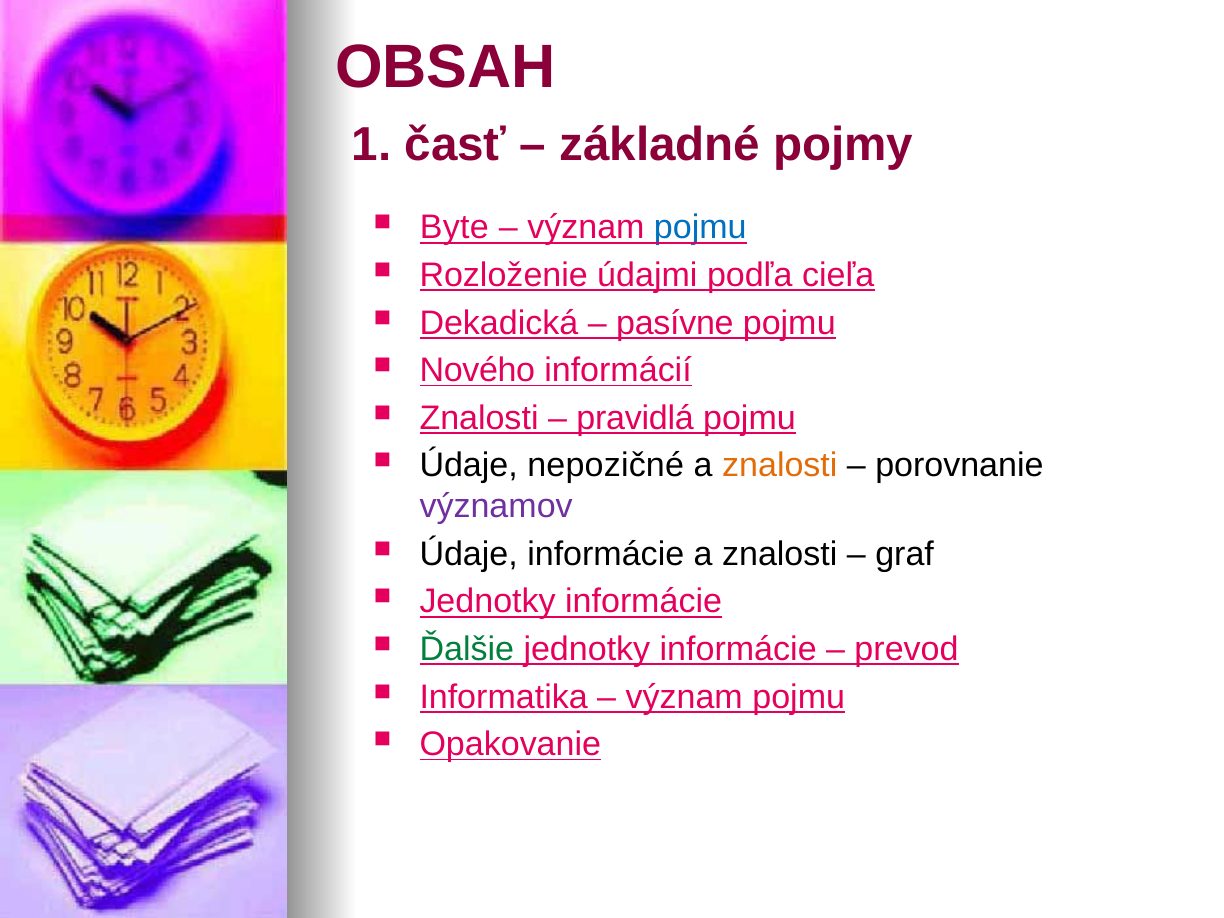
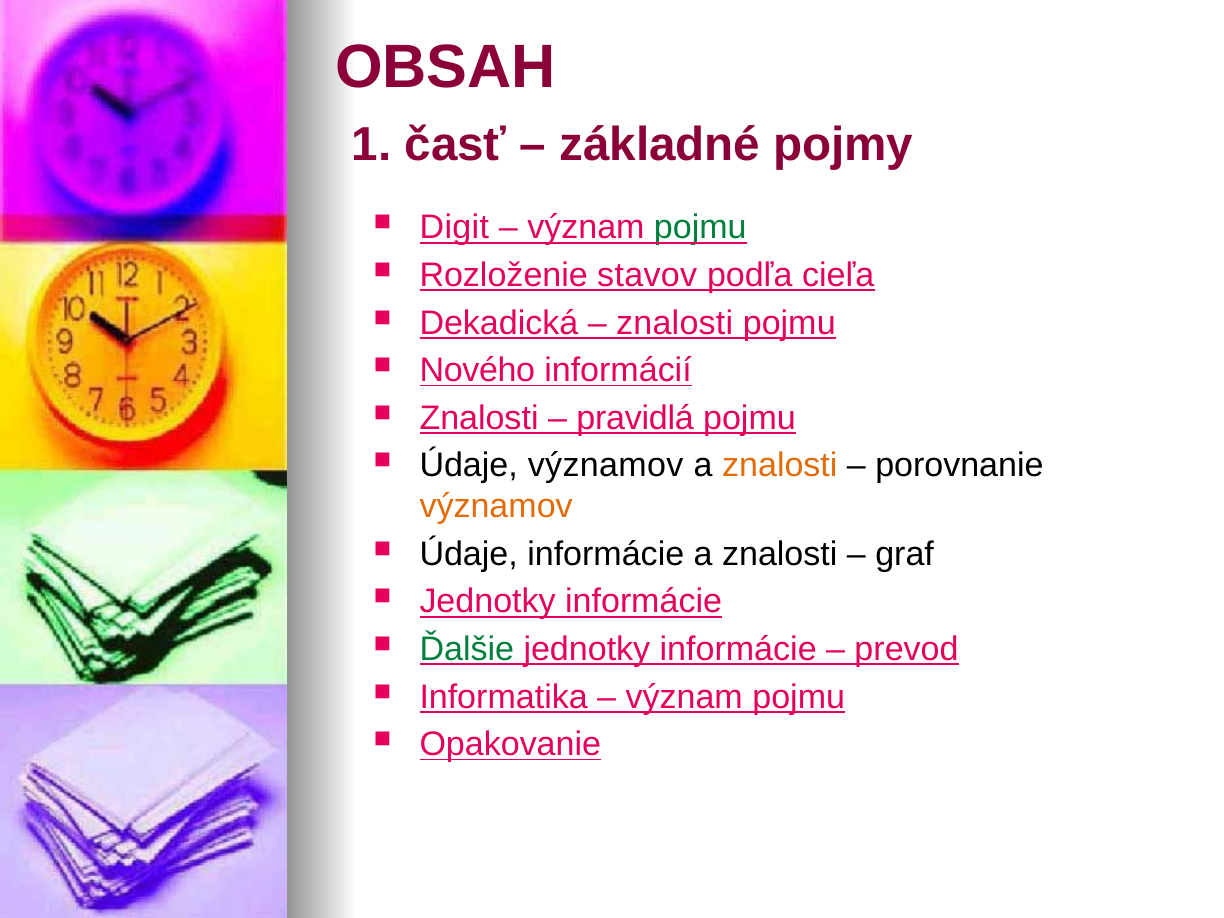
Byte: Byte -> Digit (454, 228)
pojmu colour: blue -> green (700, 228)
údajmi: údajmi -> stavov (647, 275)
pasívne: pasívne -> znalosti (675, 323)
Údaje nepozičné: nepozičné -> významov (606, 466)
významov colour: purple -> orange (496, 507)
